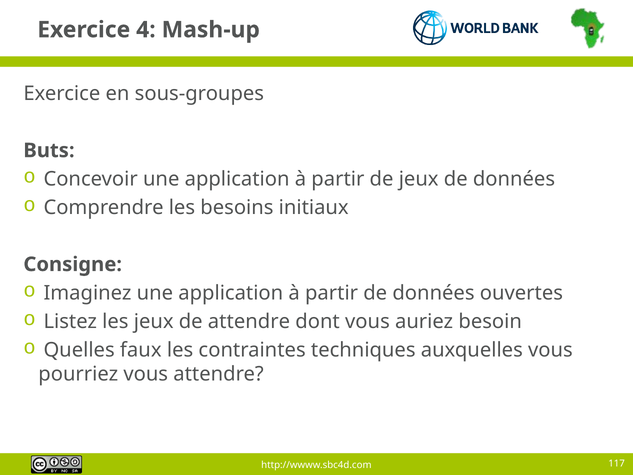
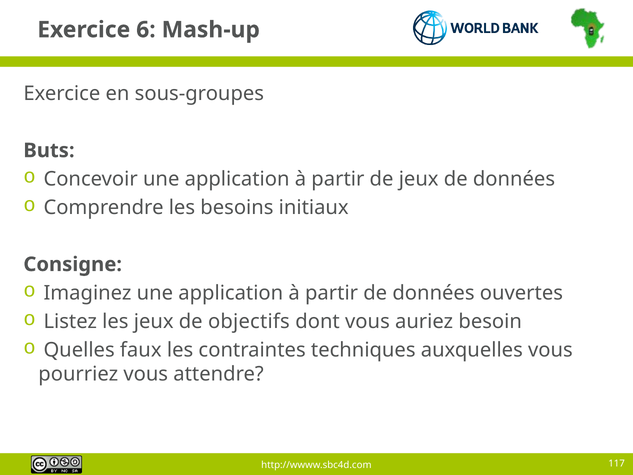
4: 4 -> 6 (146, 30)
de attendre: attendre -> objectifs (249, 321)
